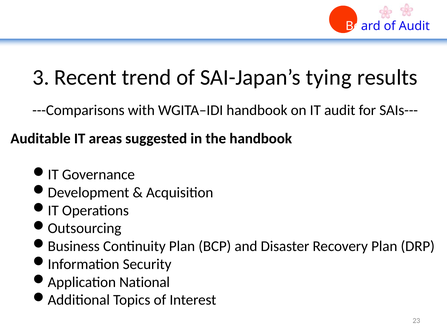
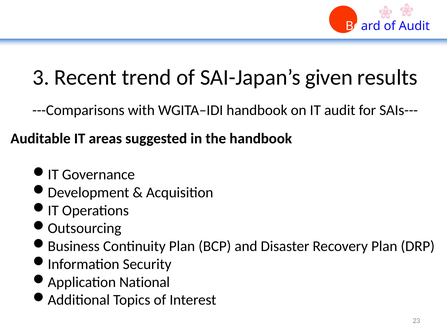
tying: tying -> given (329, 77)
